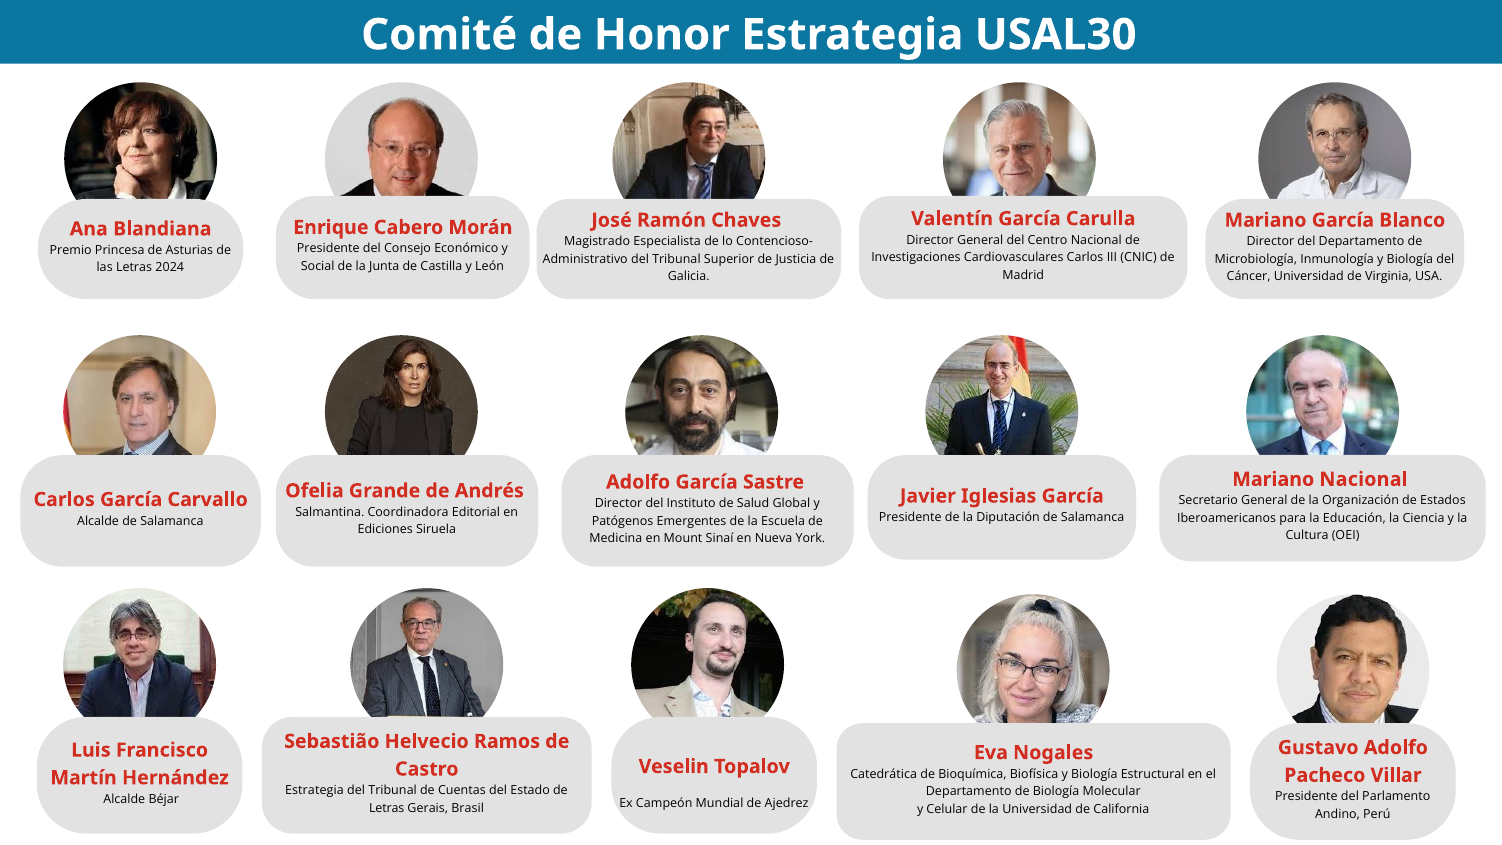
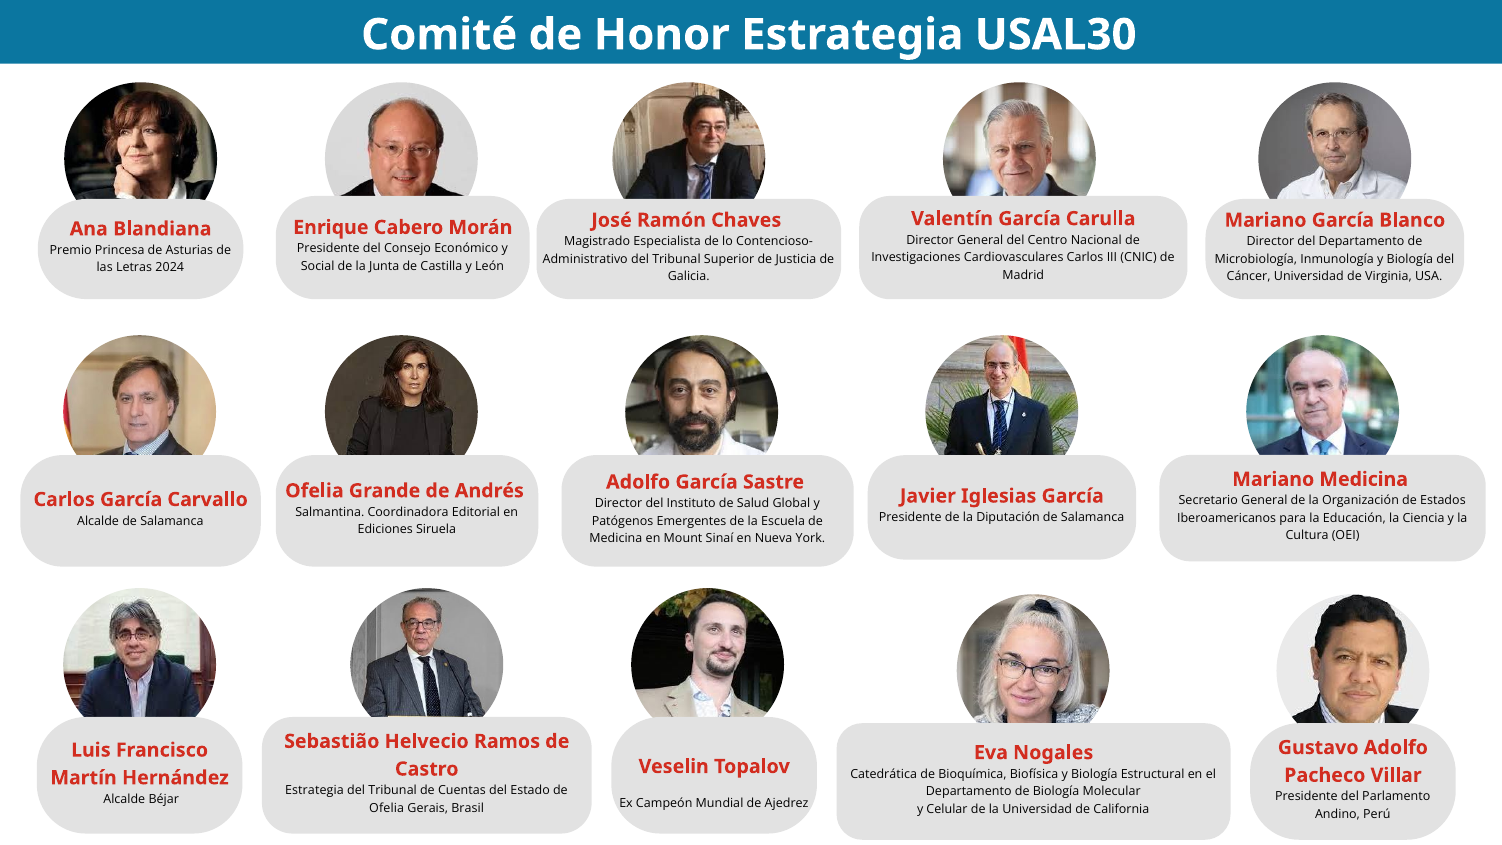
Mariano Nacional: Nacional -> Medicina (1364, 479)
Letras: Letras -> Ofelia (387, 808)
